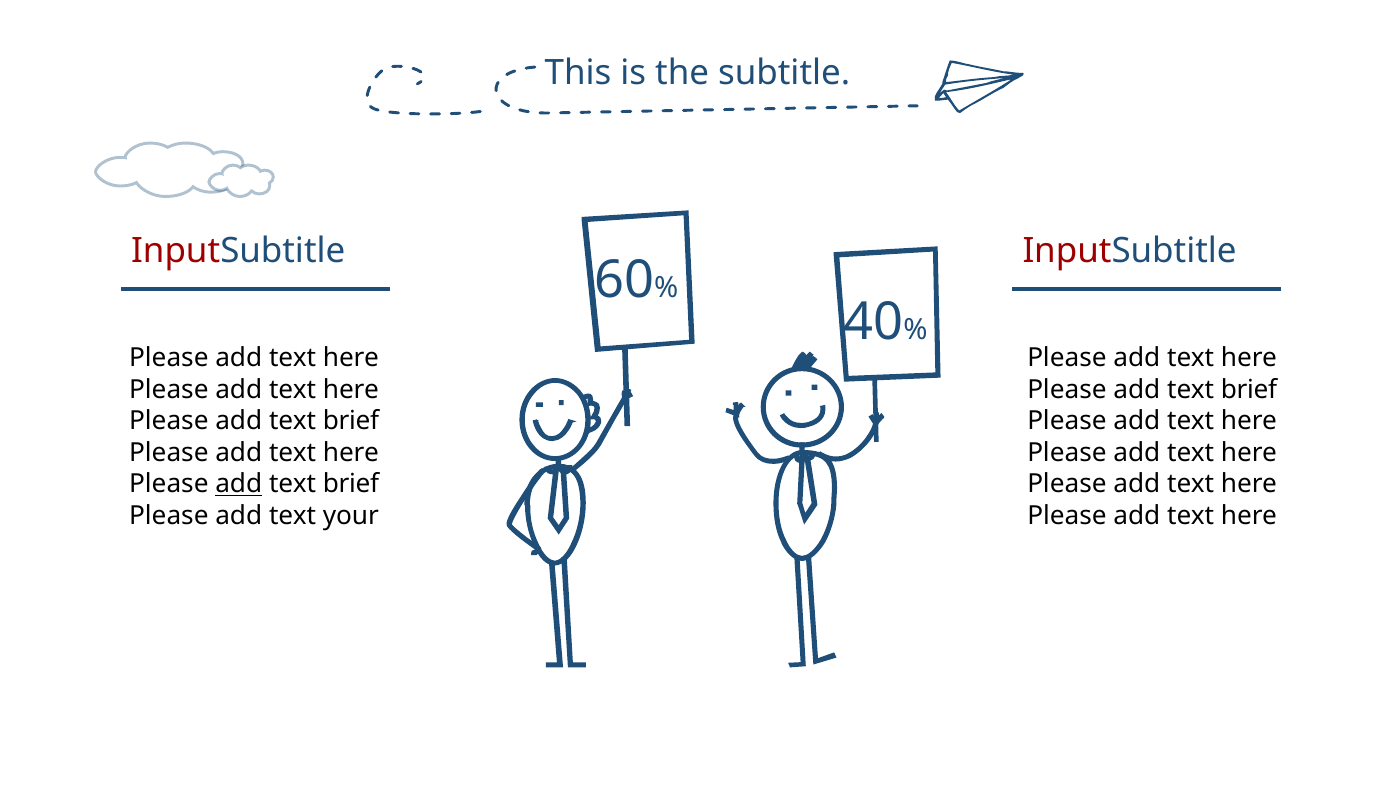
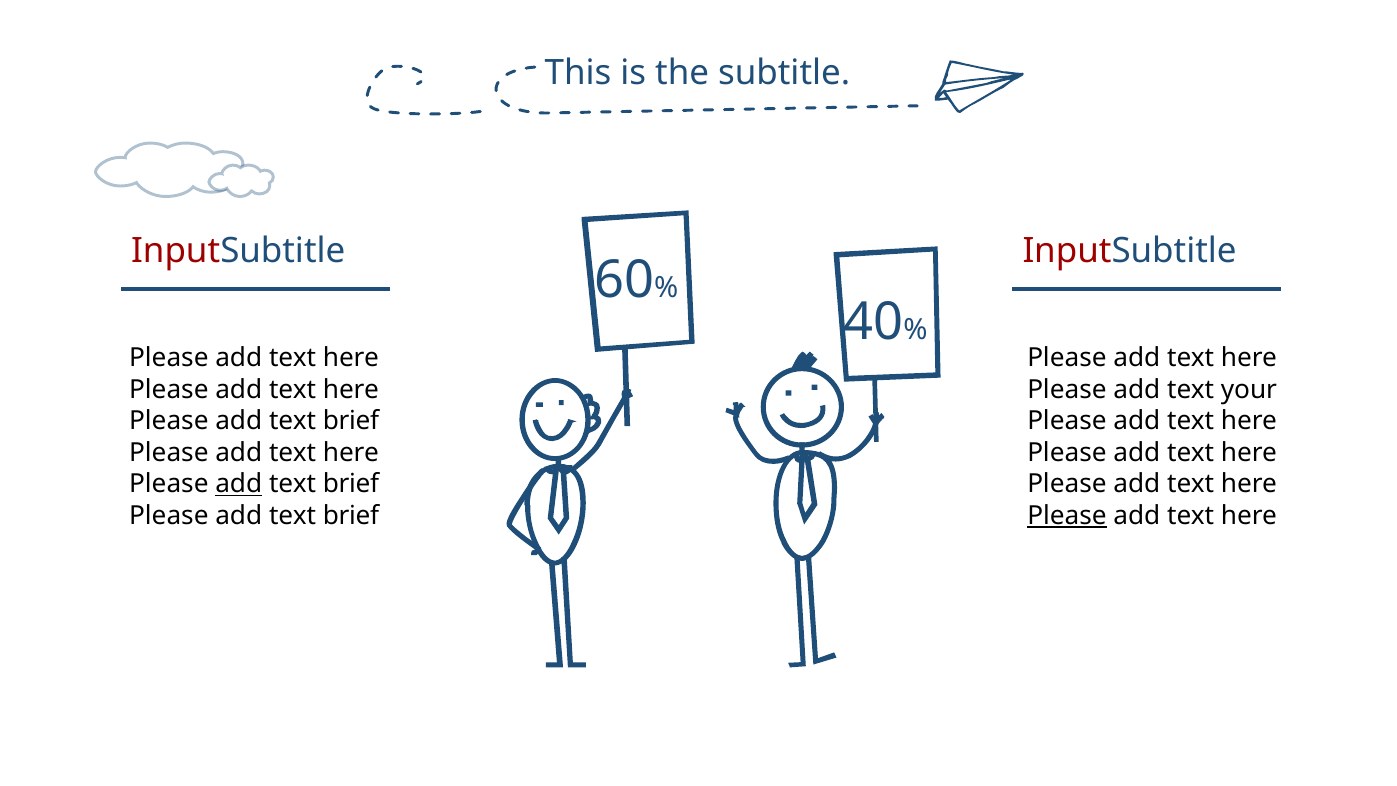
brief: brief -> your (1249, 390)
your: your -> brief (351, 515)
Please underline: none -> present (1067, 515)
